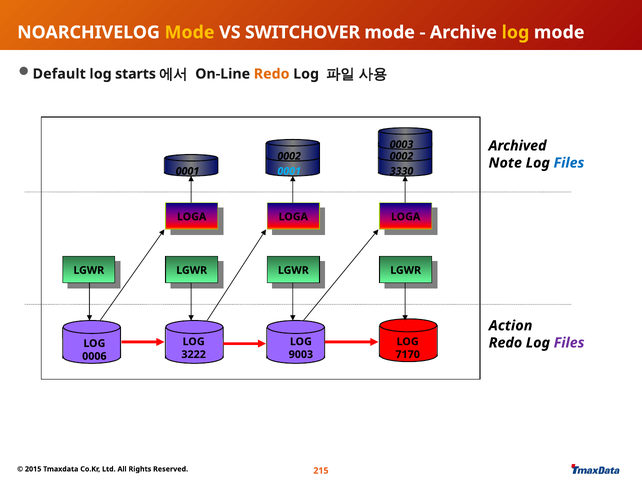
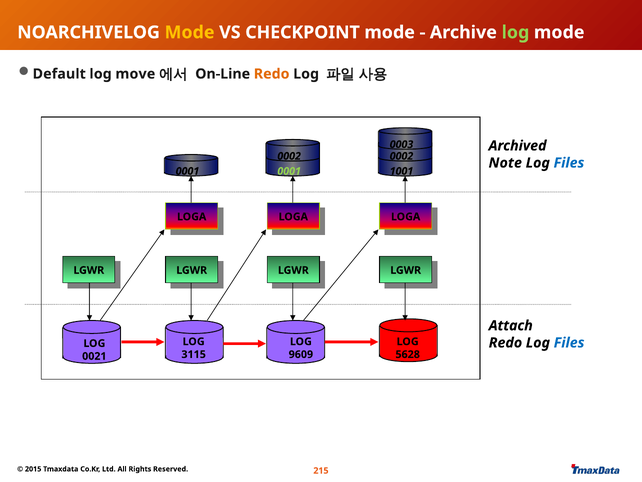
SWITCHOVER: SWITCHOVER -> CHECKPOINT (302, 32)
log colour: yellow -> light green (515, 32)
starts: starts -> move (135, 74)
0001 colour: light blue -> light green (289, 171)
3330: 3330 -> 1001 (401, 171)
Action: Action -> Attach (511, 325)
Files colour: purple -> blue (569, 342)
3222: 3222 -> 3115 (194, 354)
9003: 9003 -> 9609 (301, 354)
7170: 7170 -> 5628 (408, 354)
0006: 0006 -> 0021 (94, 356)
